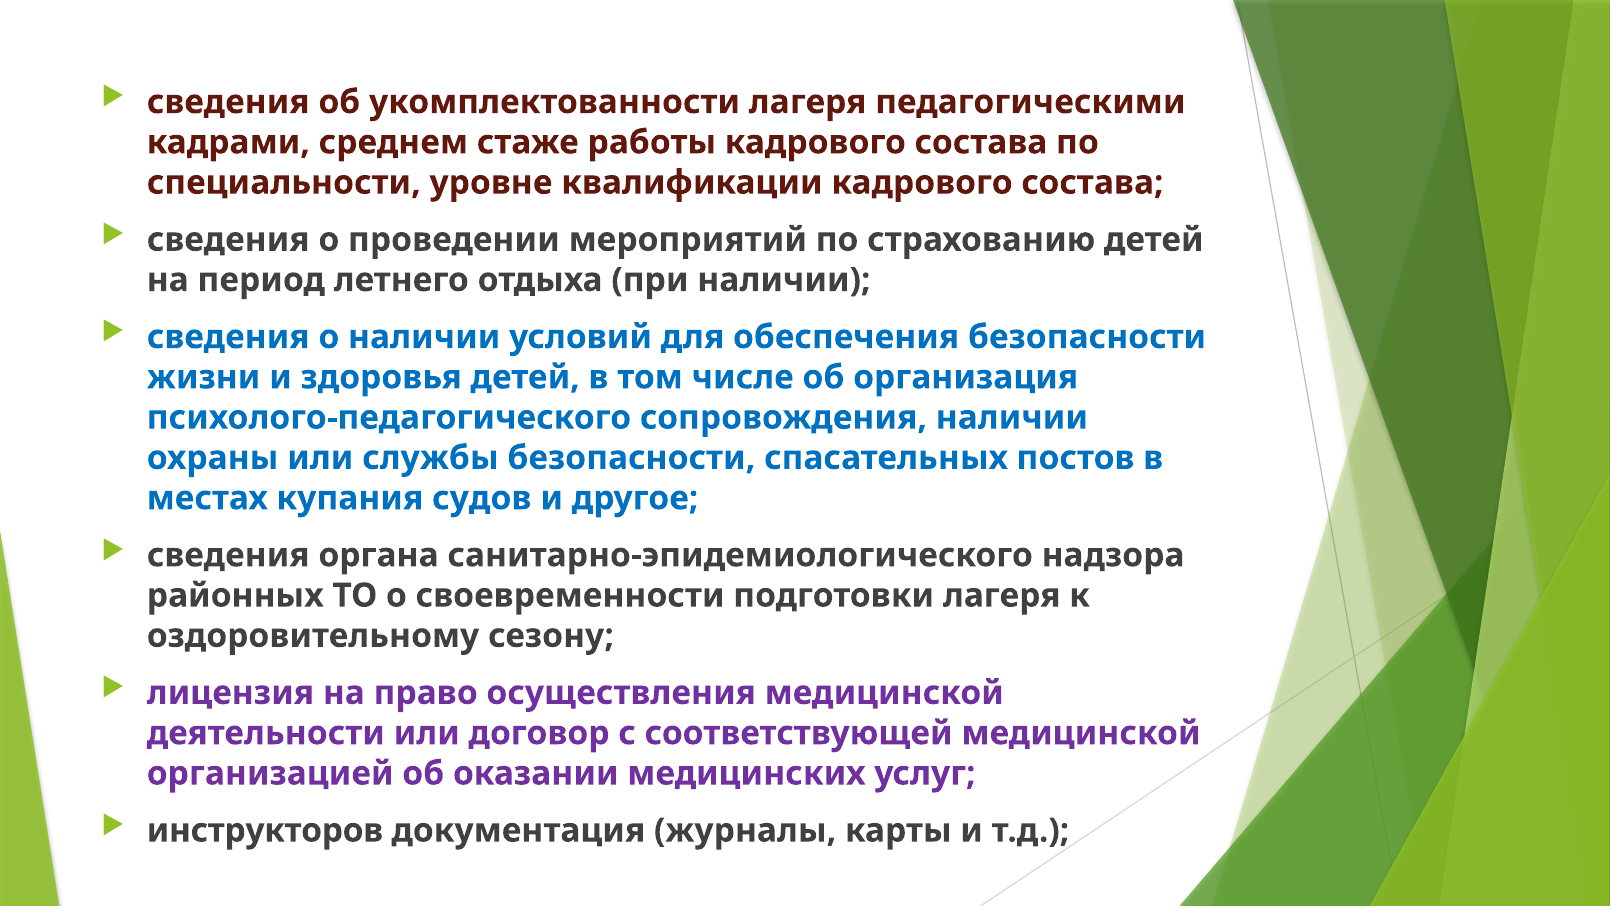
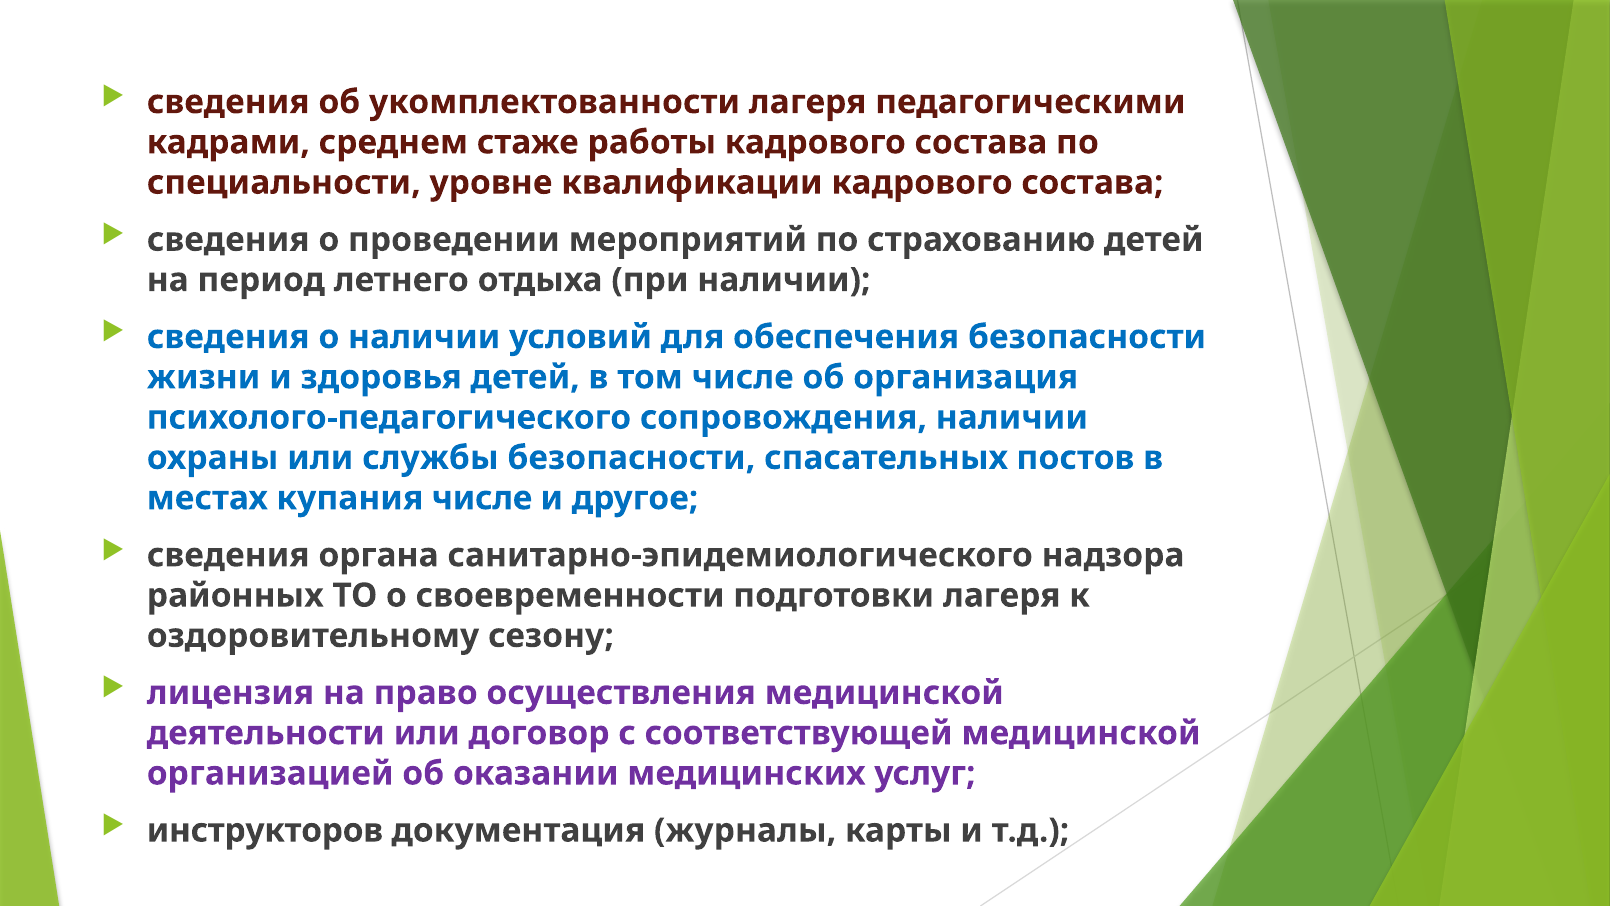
купания судов: судов -> числе (482, 498)
